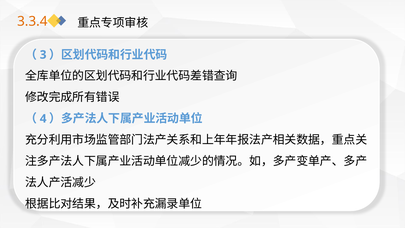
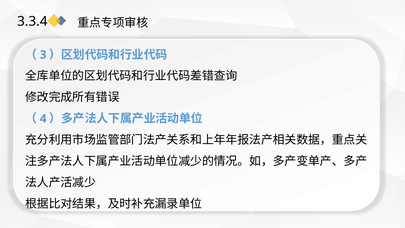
3.3.4 colour: orange -> black (32, 22)
